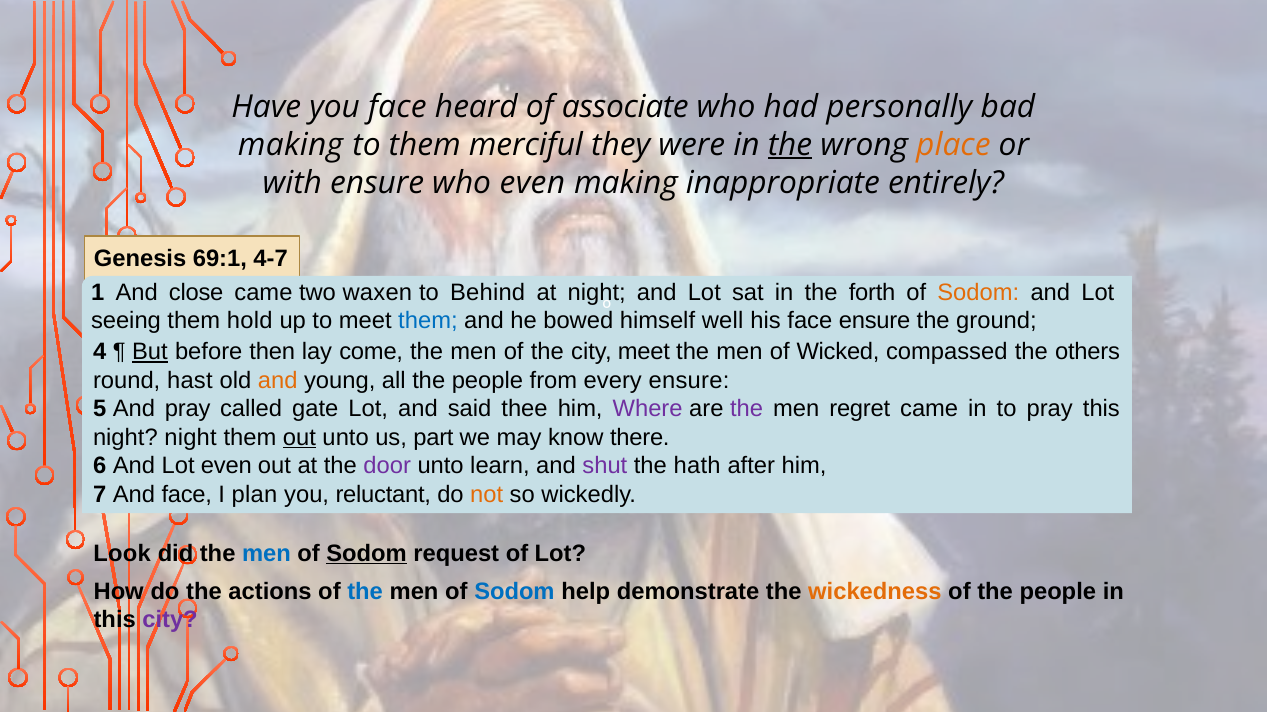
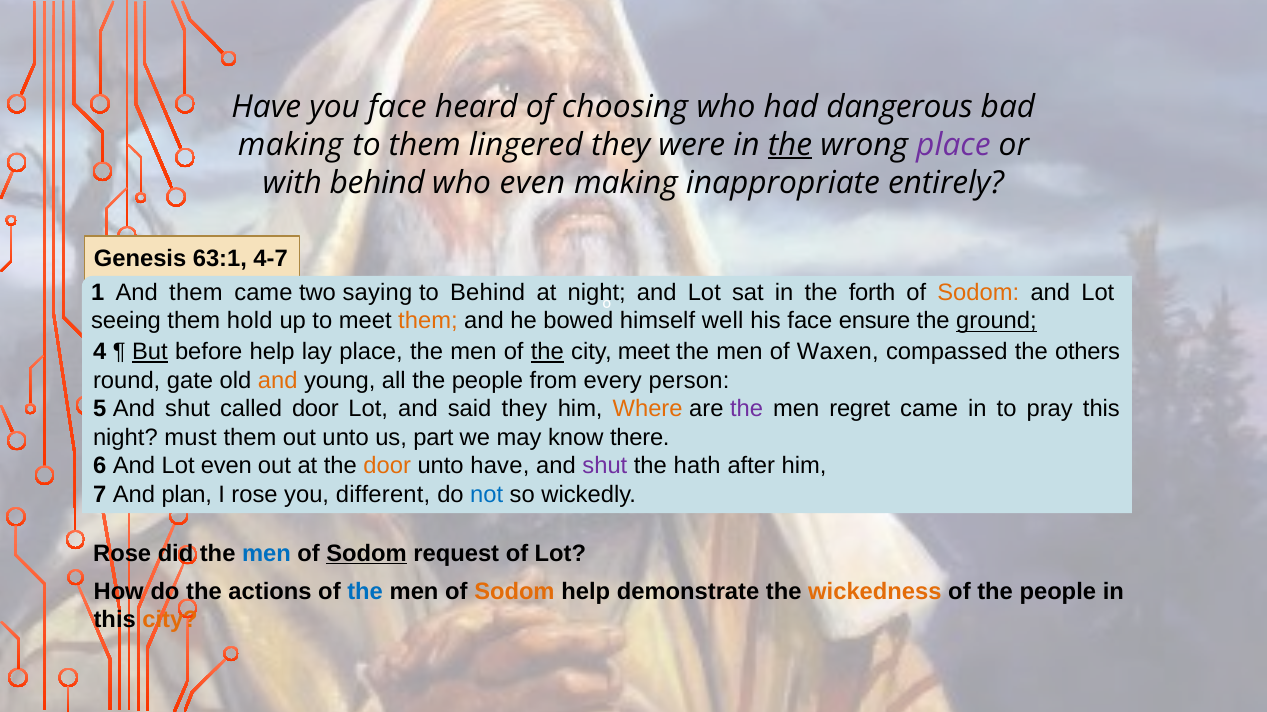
associate: associate -> choosing (625, 107)
personally: personally -> dangerous (900, 107)
merciful: merciful -> lingered (526, 145)
place colour: orange -> purple (953, 145)
with ensure: ensure -> behind (377, 183)
69:1: 69:1 -> 63:1 (220, 259)
And close: close -> them (196, 293)
waxen: waxen -> saying (377, 293)
them colour: blue -> orange (428, 321)
ground underline: none -> present (996, 321)
before then: then -> help (272, 352)
lay come: come -> place (371, 352)
the underline: none -> present (547, 352)
Wicked: Wicked -> Waxen (838, 352)
hast: hast -> gate (190, 381)
every ensure: ensure -> person (689, 381)
5 And pray: pray -> shut (188, 409)
called gate: gate -> door (315, 409)
said thee: thee -> they (524, 409)
Where colour: purple -> orange (648, 409)
night night: night -> must (191, 438)
out underline: present -> none (299, 438)
door colour: purple -> orange (387, 466)
unto learn: learn -> have (500, 466)
And face: face -> plan (187, 495)
I plan: plan -> rose (255, 495)
reluctant: reluctant -> different (383, 495)
not colour: orange -> blue (487, 495)
Look: Look -> Rose (122, 554)
Sodom colour: blue -> orange (514, 592)
city colour: purple -> orange (170, 621)
